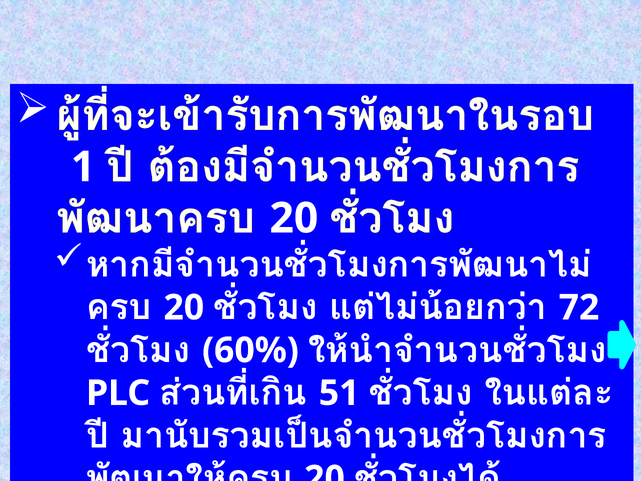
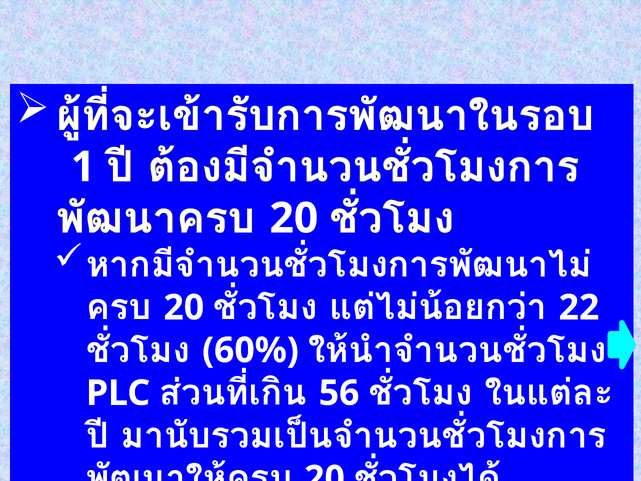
72: 72 -> 22 (579, 307)
51: 51 -> 56 (339, 393)
